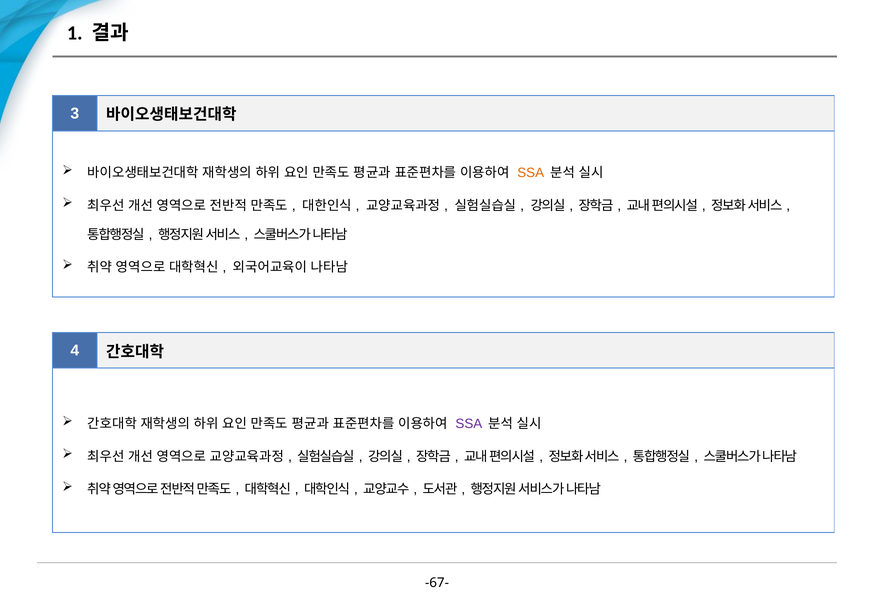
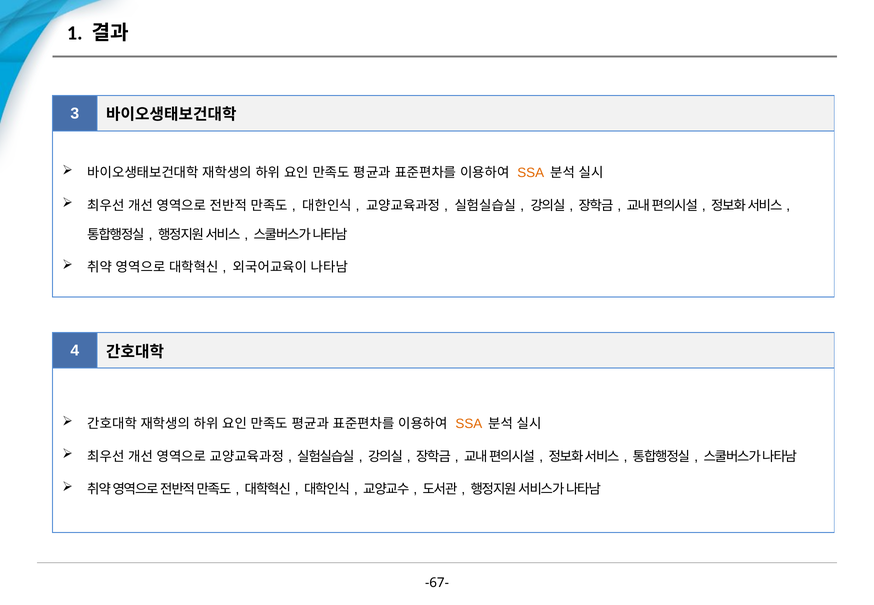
SSA colour: purple -> orange (469, 424)
